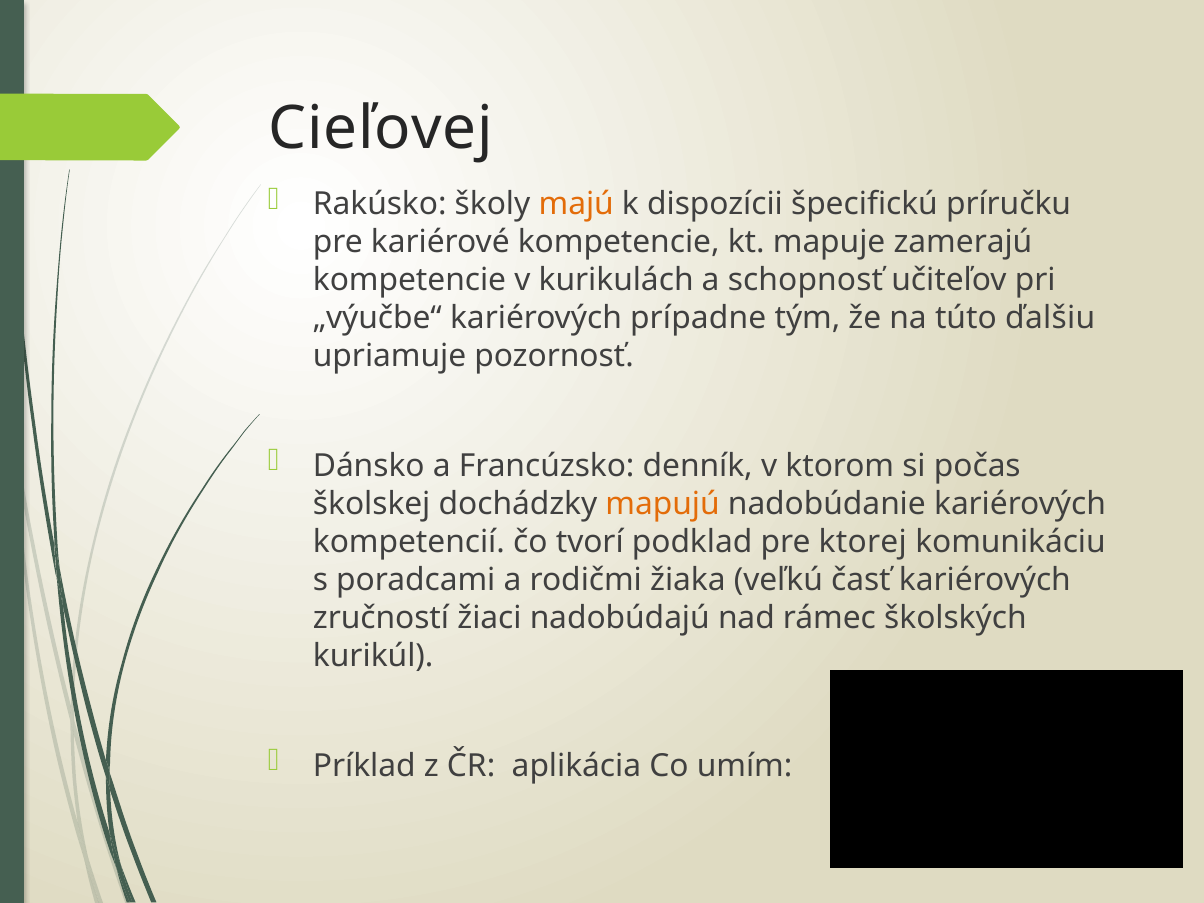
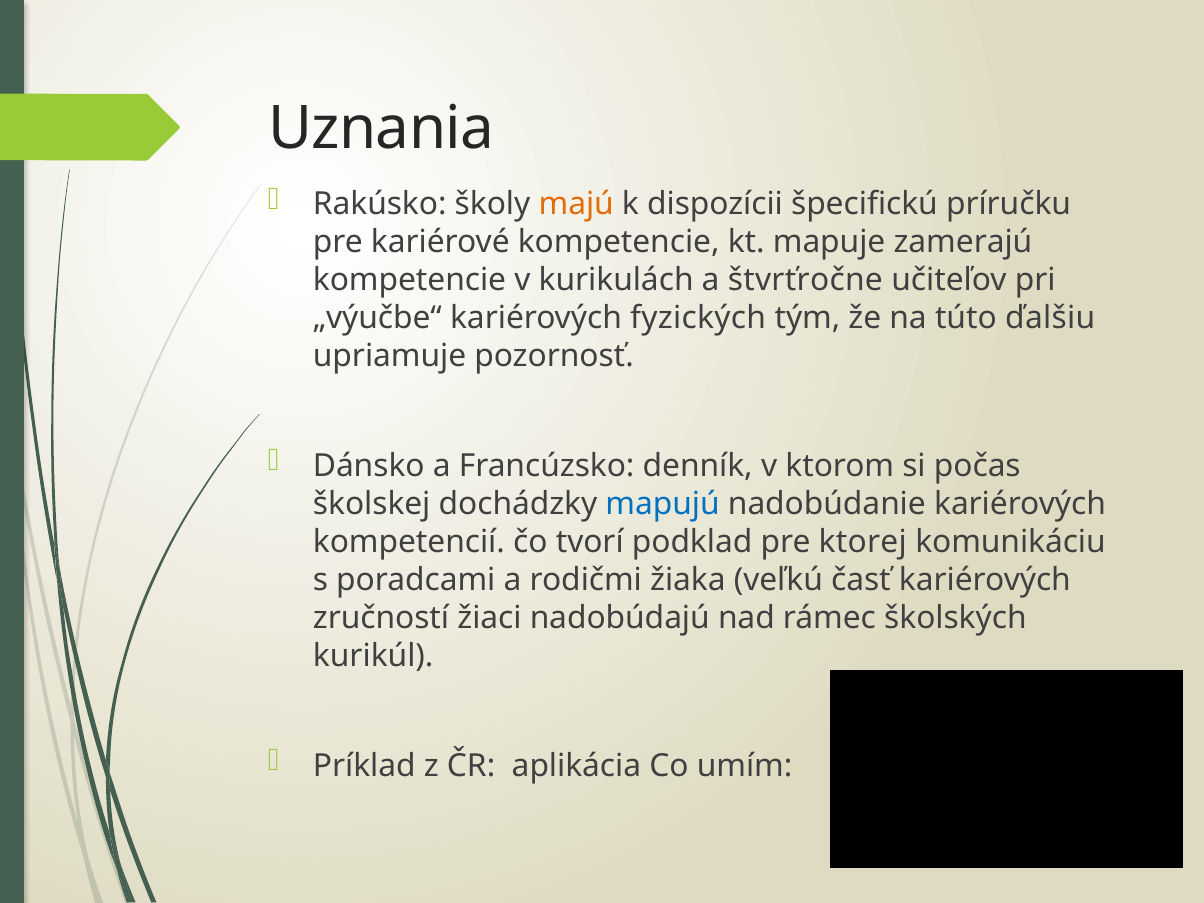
Cieľovej: Cieľovej -> Uznania (381, 129)
schopnosť: schopnosť -> štvrťročne (805, 280)
prípadne: prípadne -> fyzických (698, 318)
mapujú colour: orange -> blue (663, 504)
